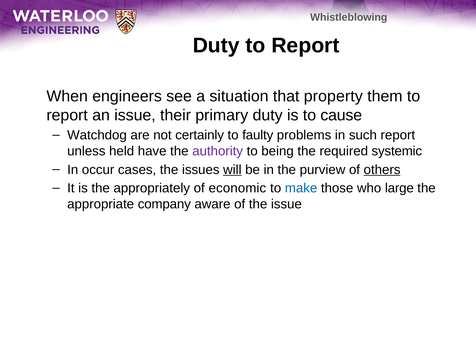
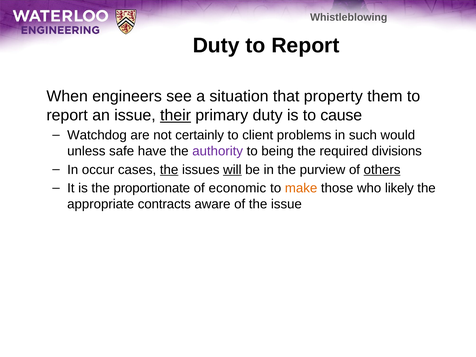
their underline: none -> present (176, 115)
faulty: faulty -> client (258, 135)
such report: report -> would (398, 135)
held: held -> safe (122, 151)
systemic: systemic -> divisions (397, 151)
the underline: none -> present (169, 170)
appropriately: appropriately -> proportionate (152, 188)
make colour: blue -> orange (301, 188)
large: large -> likely (399, 188)
company: company -> contracts (164, 204)
